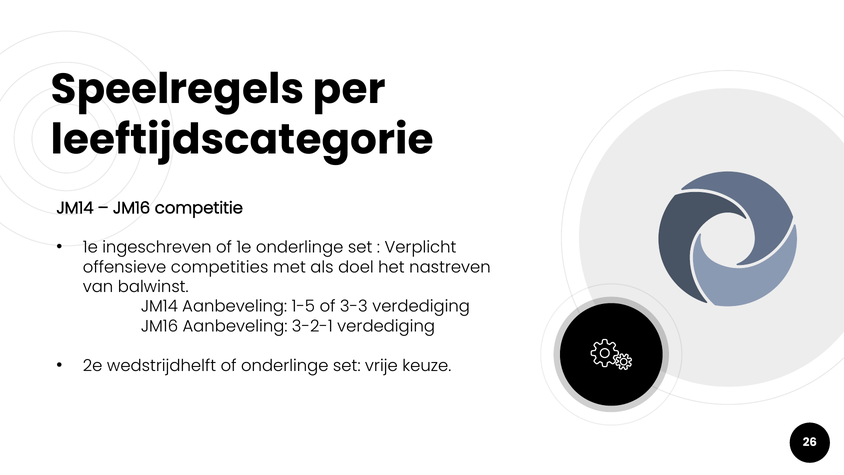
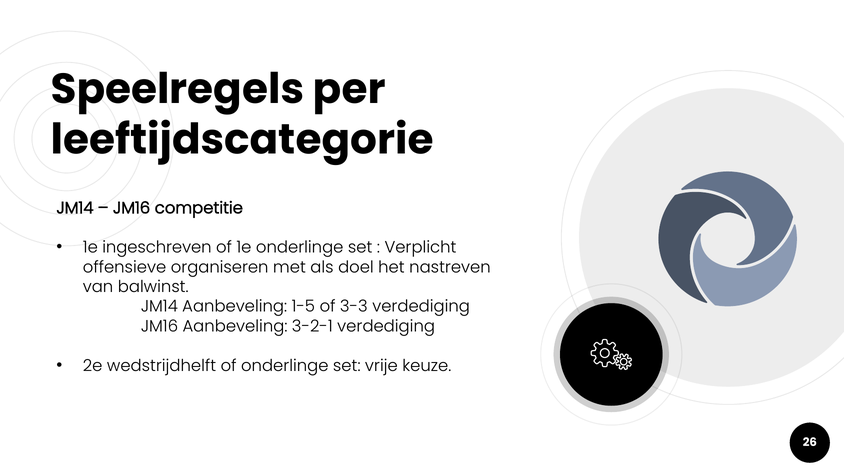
competities: competities -> organiseren (220, 267)
